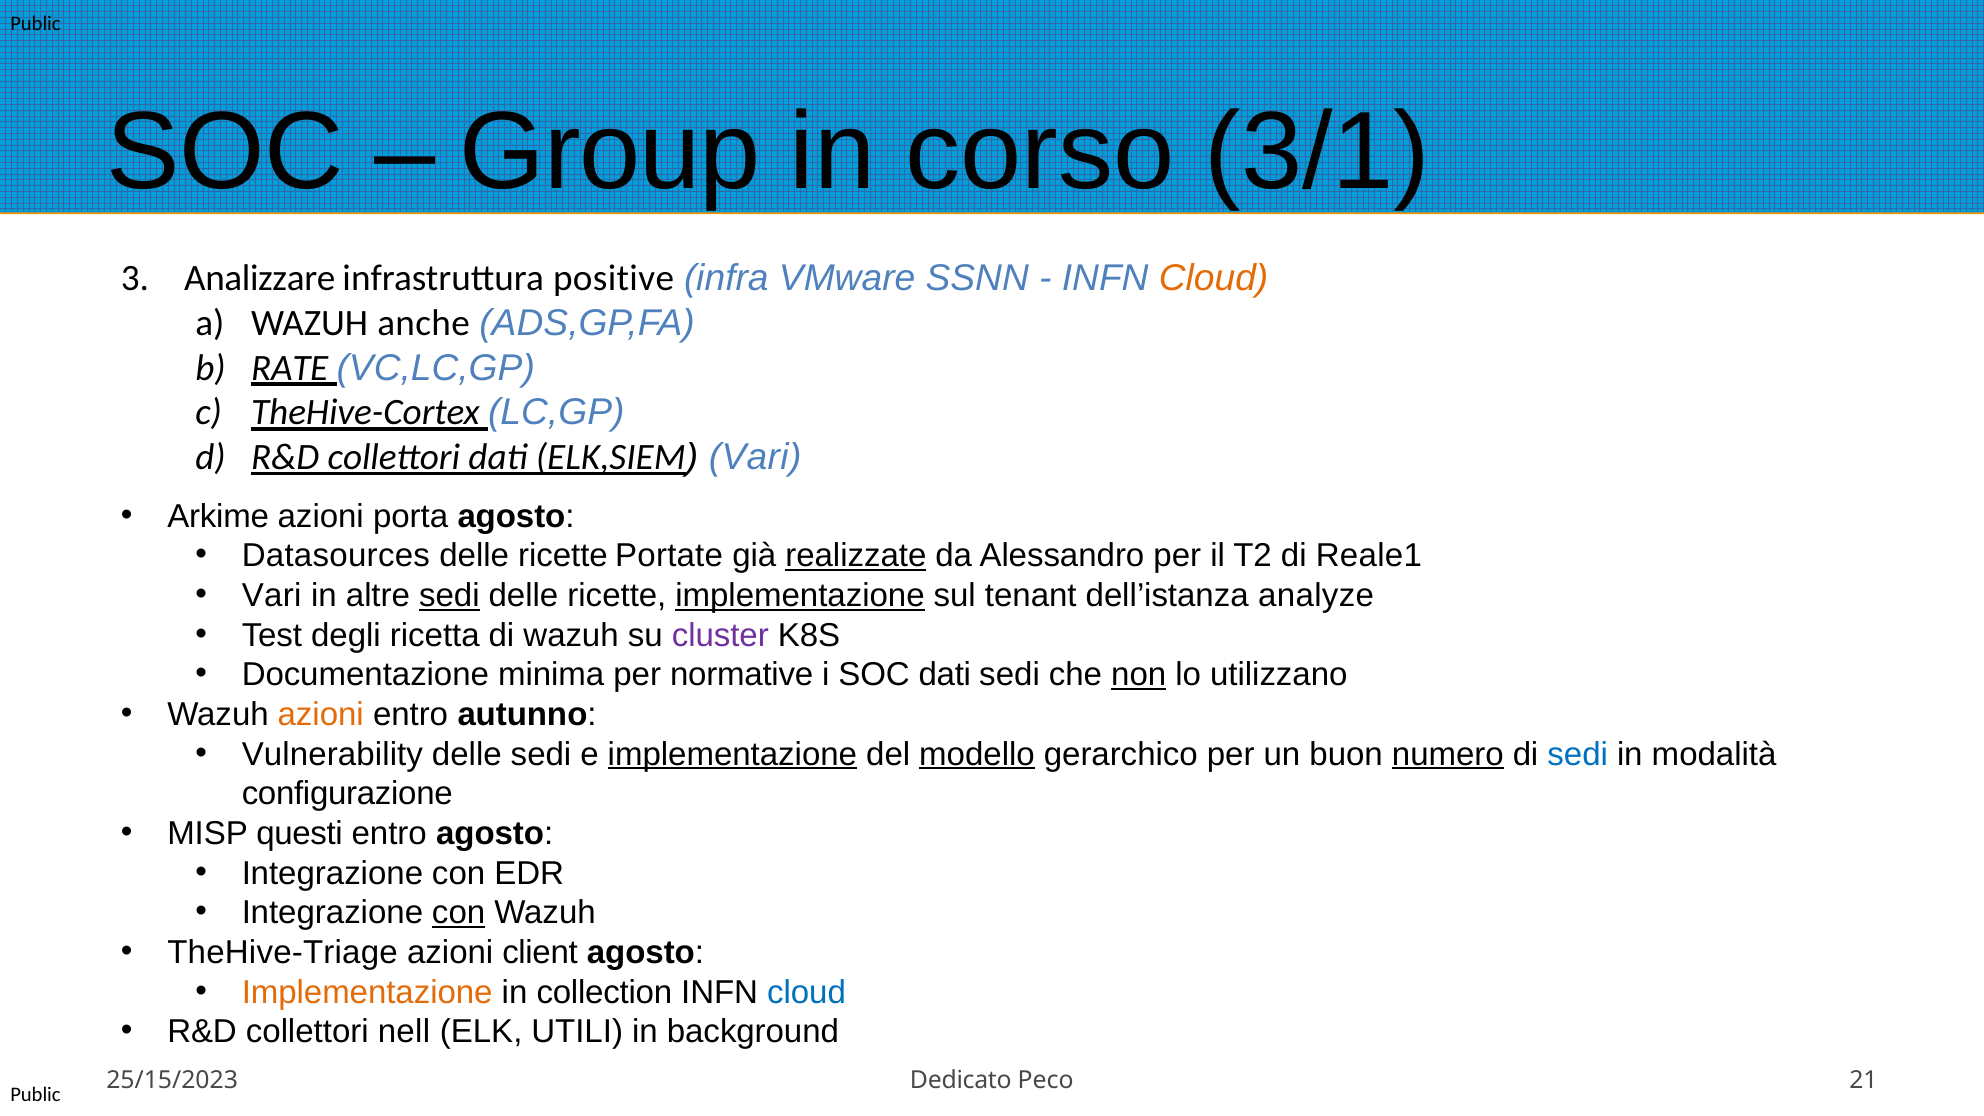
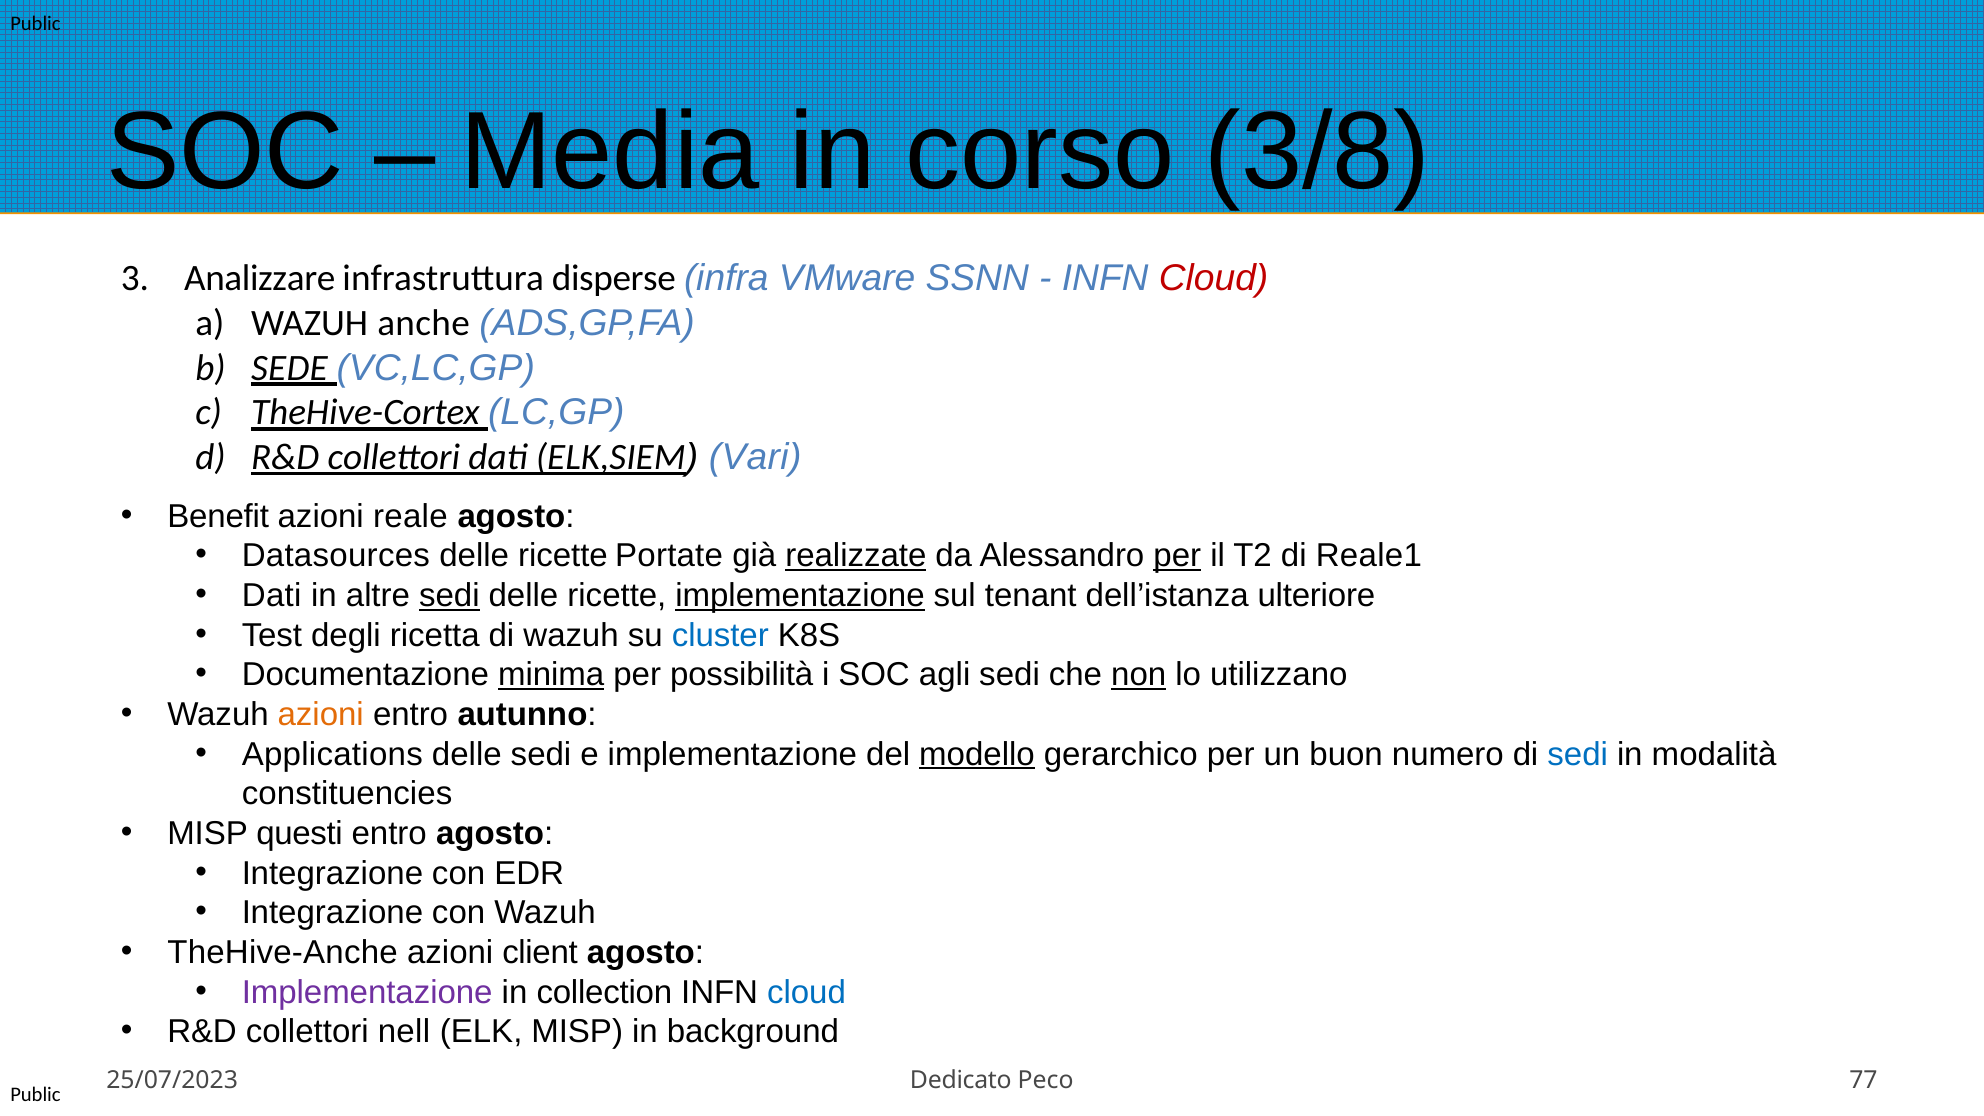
Group: Group -> Media (610, 152)
3/1: 3/1 -> 3/8 (1317, 152)
positive: positive -> disperse (614, 279)
Cloud colour: orange -> red (1214, 279)
RATE: RATE -> SEDE (289, 368)
Arkime: Arkime -> Benefit (218, 516)
porta: porta -> reale (410, 516)
per underline: none -> present (1177, 556)
Vari: Vari -> Dati (272, 596)
analyze: analyze -> ulteriore (1316, 596)
cluster colour: purple -> blue (720, 635)
minima underline: none -> present (551, 675)
normative: normative -> possibilità (742, 675)
SOC dati: dati -> agli (945, 675)
Vulnerability: Vulnerability -> Applications (332, 754)
implementazione underline: present -> none (732, 754)
numero underline: present -> none (1448, 754)
configurazione: configurazione -> constituencies (347, 794)
con underline: present -> none (459, 913)
TheHive-Triage: TheHive-Triage -> TheHive-Anche (283, 953)
Implementazione colour: orange -> purple (367, 992)
ELK UTILI: UTILI -> MISP (577, 1032)
25/15/2023: 25/15/2023 -> 25/07/2023 (172, 1080)
21: 21 -> 77 (1863, 1080)
